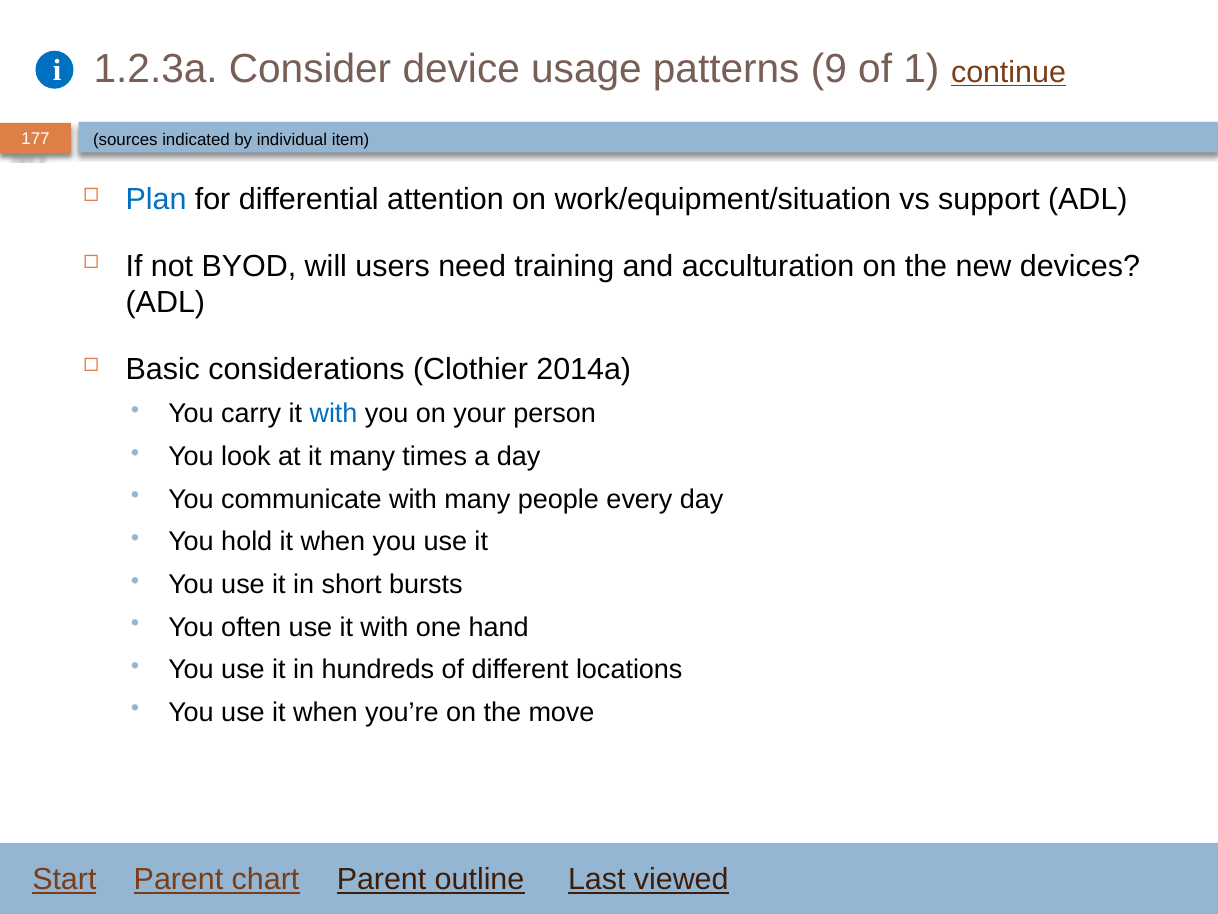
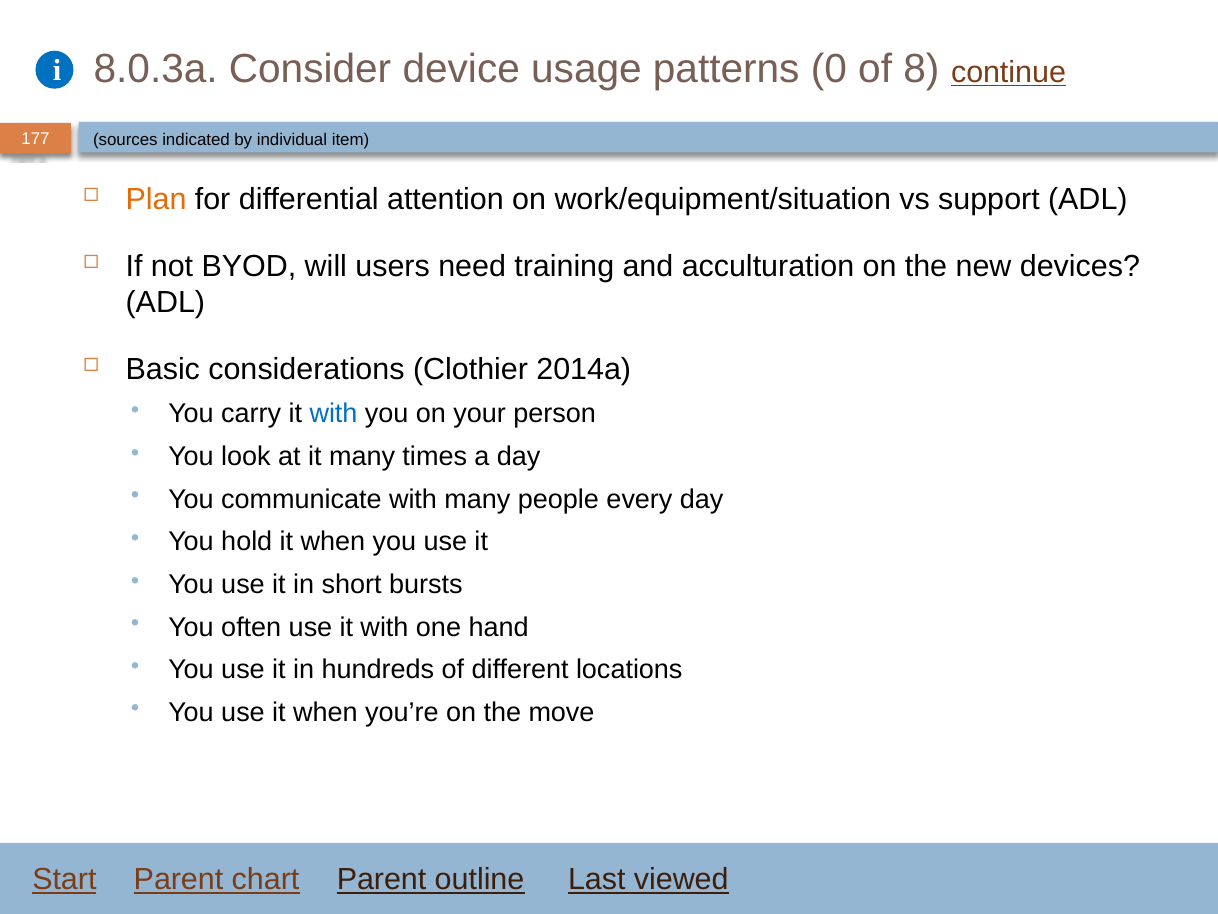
1.2.3a: 1.2.3a -> 8.0.3a (156, 69)
9: 9 -> 0 (829, 69)
1: 1 -> 8 (921, 69)
Plan colour: blue -> orange (156, 199)
